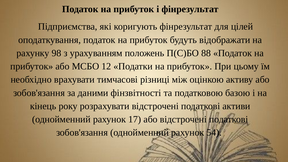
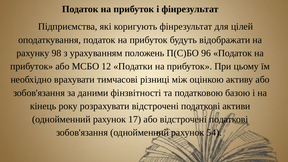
88: 88 -> 96 (206, 53)
